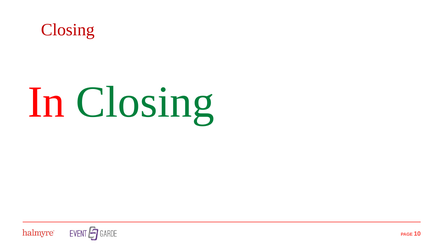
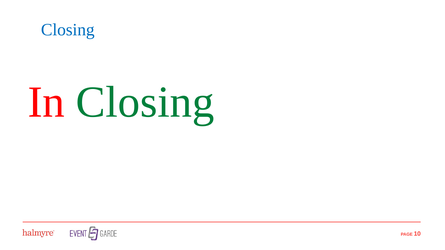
Closing colour: red -> blue (68, 30)
